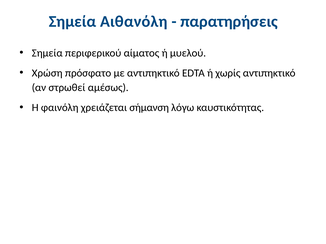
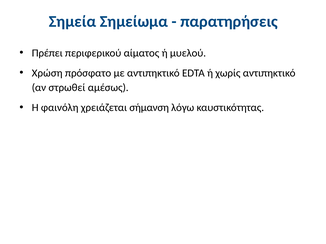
Αιθανόλη: Αιθανόλη -> Σημείωμα (134, 21)
Σημεία: Σημεία -> Πρέπει (47, 53)
